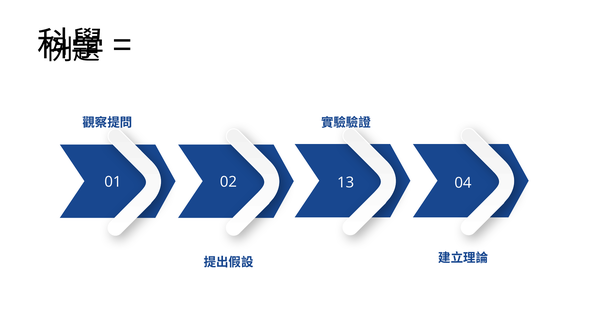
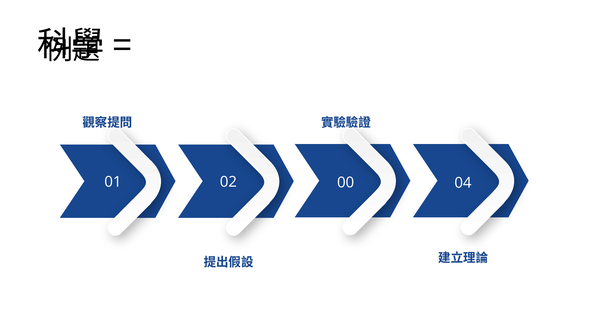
13: 13 -> 00 (346, 182)
